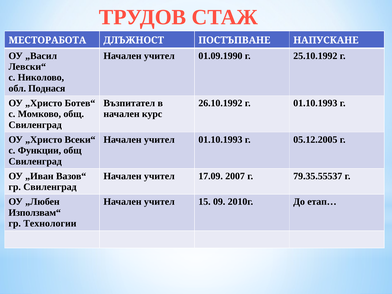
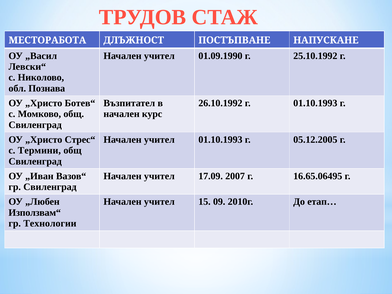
Поднася: Поднася -> Познава (47, 88)
Всеки“: Всеки“ -> Стрес“ (80, 140)
Функции: Функции -> Термини (39, 150)
79.35.55537: 79.35.55537 -> 16.65.06495 (318, 176)
